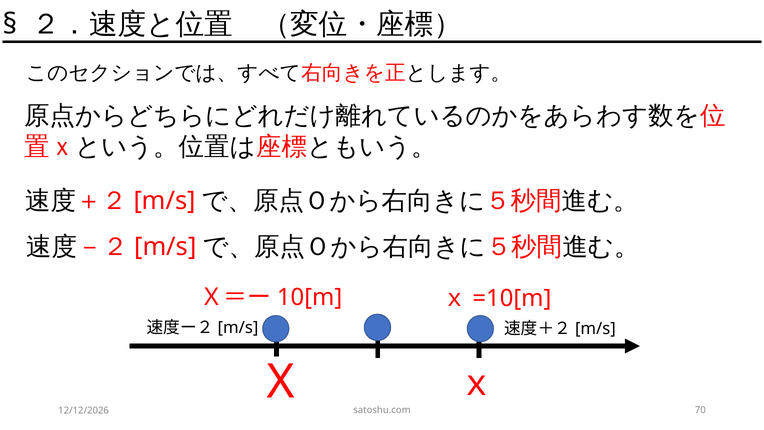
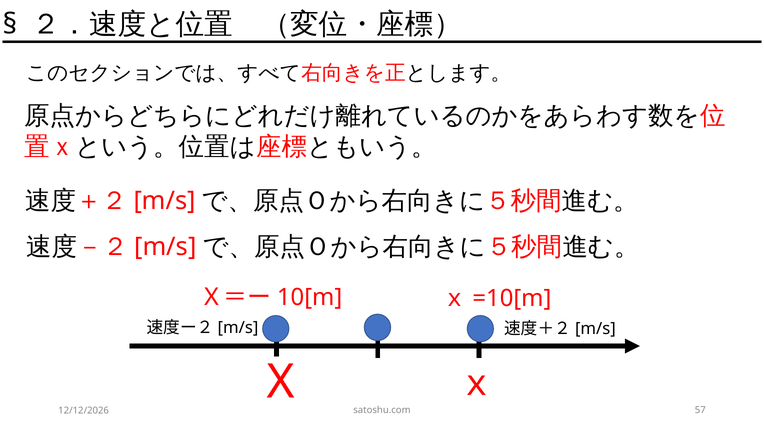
70: 70 -> 57 (700, 410)
